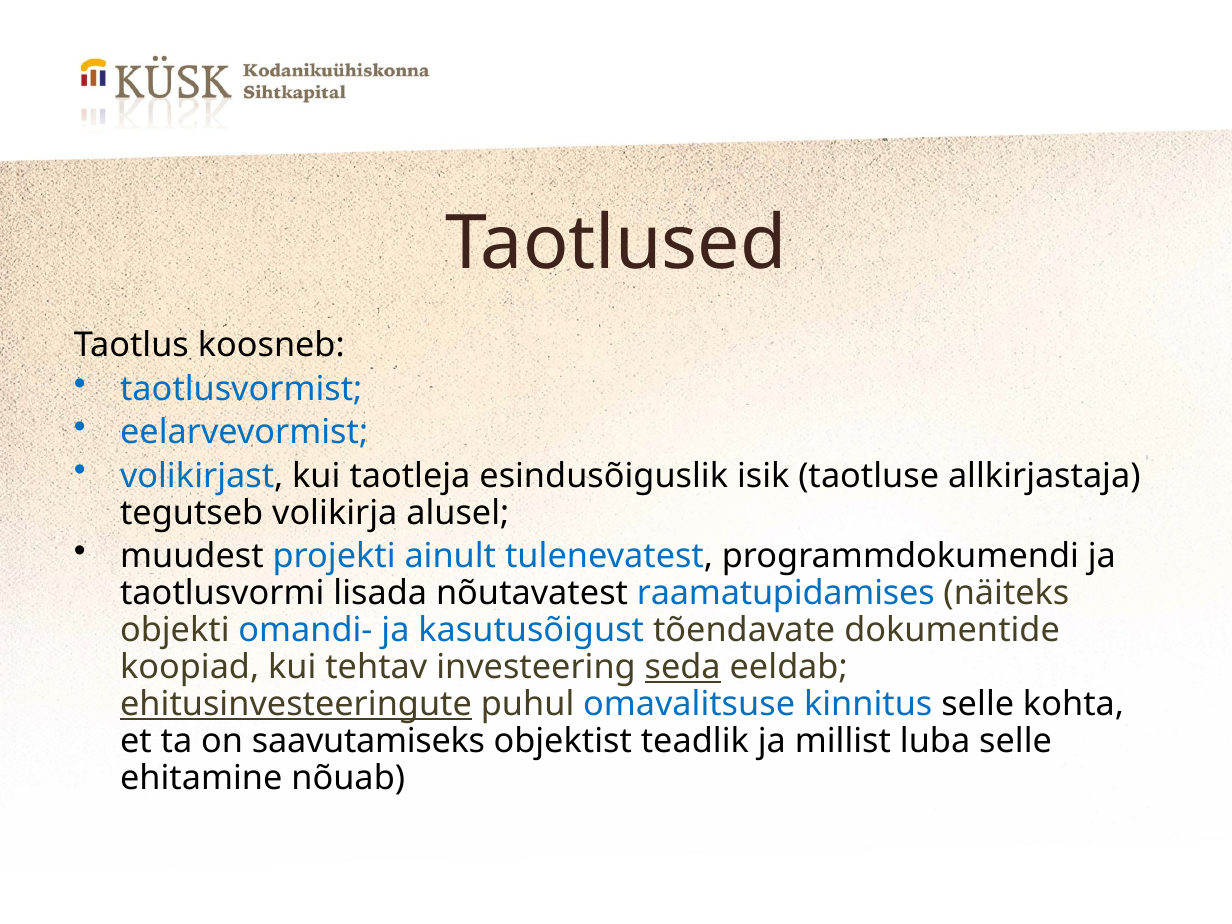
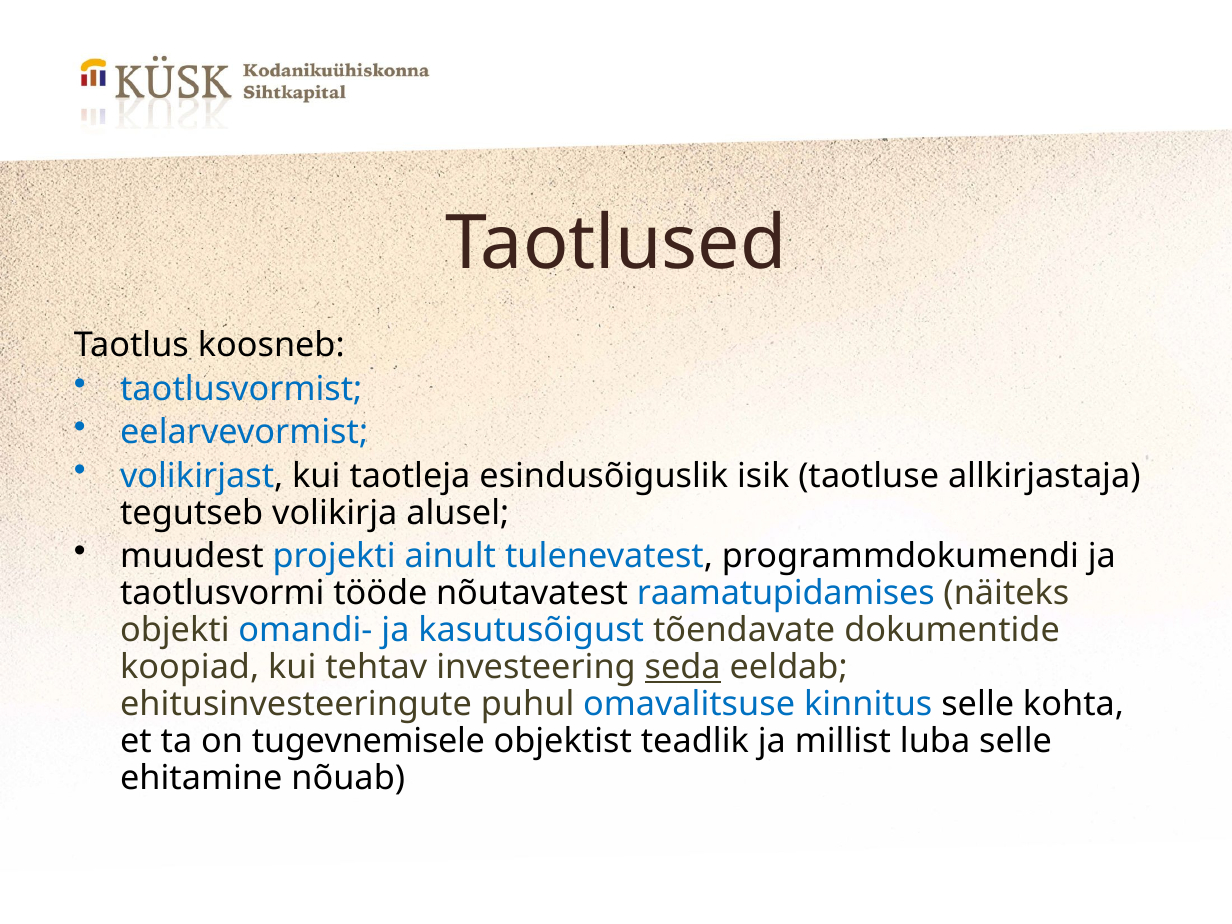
lisada: lisada -> tööde (380, 593)
ehitusinvesteeringute underline: present -> none (296, 704)
saavutamiseks: saavutamiseks -> tugevnemisele (368, 741)
